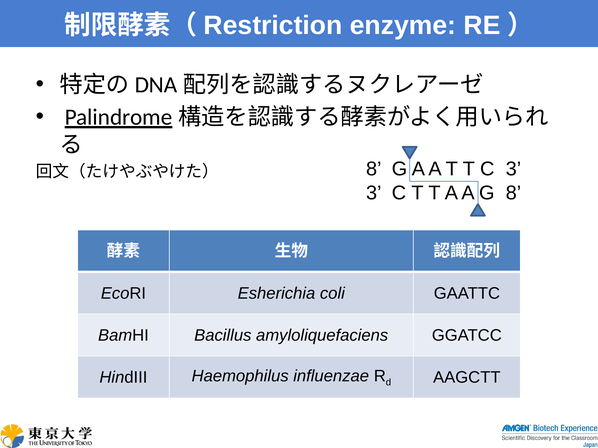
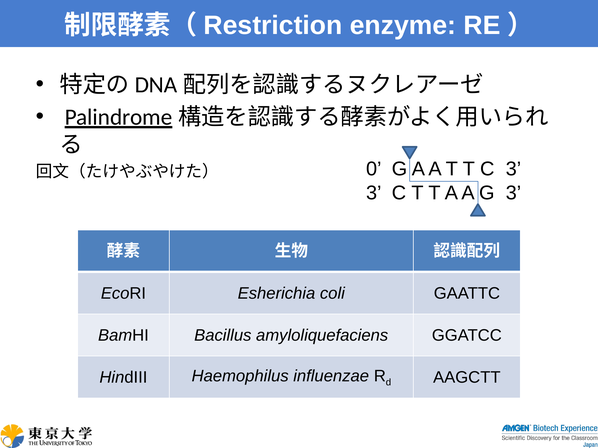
8: 8 -> 0 (374, 169)
G 8: 8 -> 3 (513, 193)
